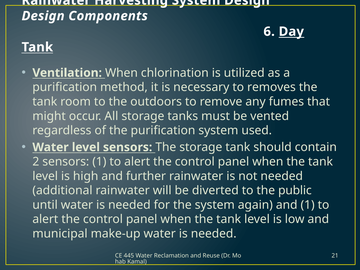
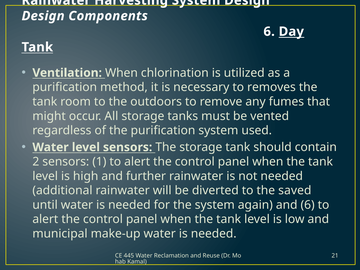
public: public -> saved (295, 190)
and 1: 1 -> 6 (308, 205)
